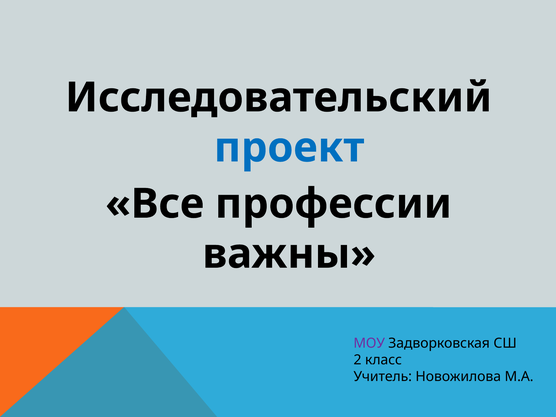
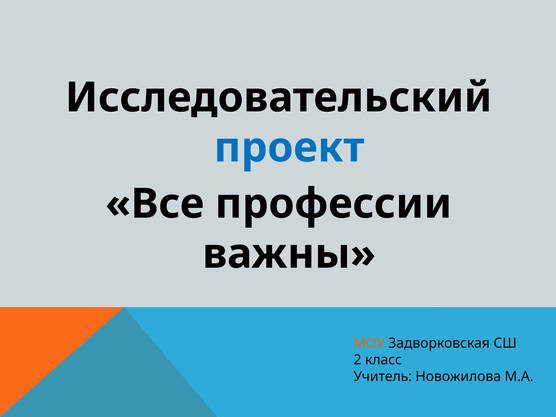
МОУ colour: purple -> orange (369, 343)
